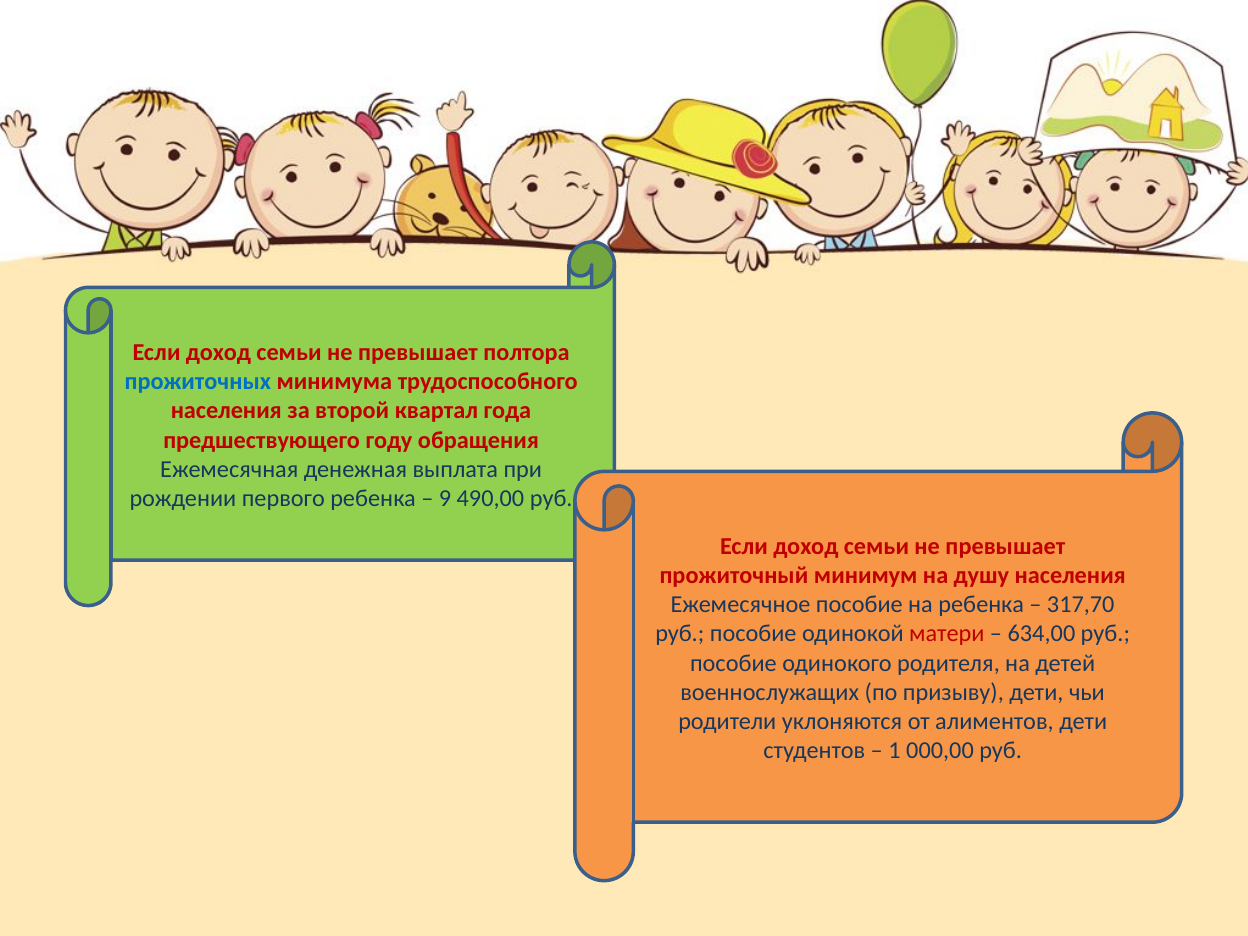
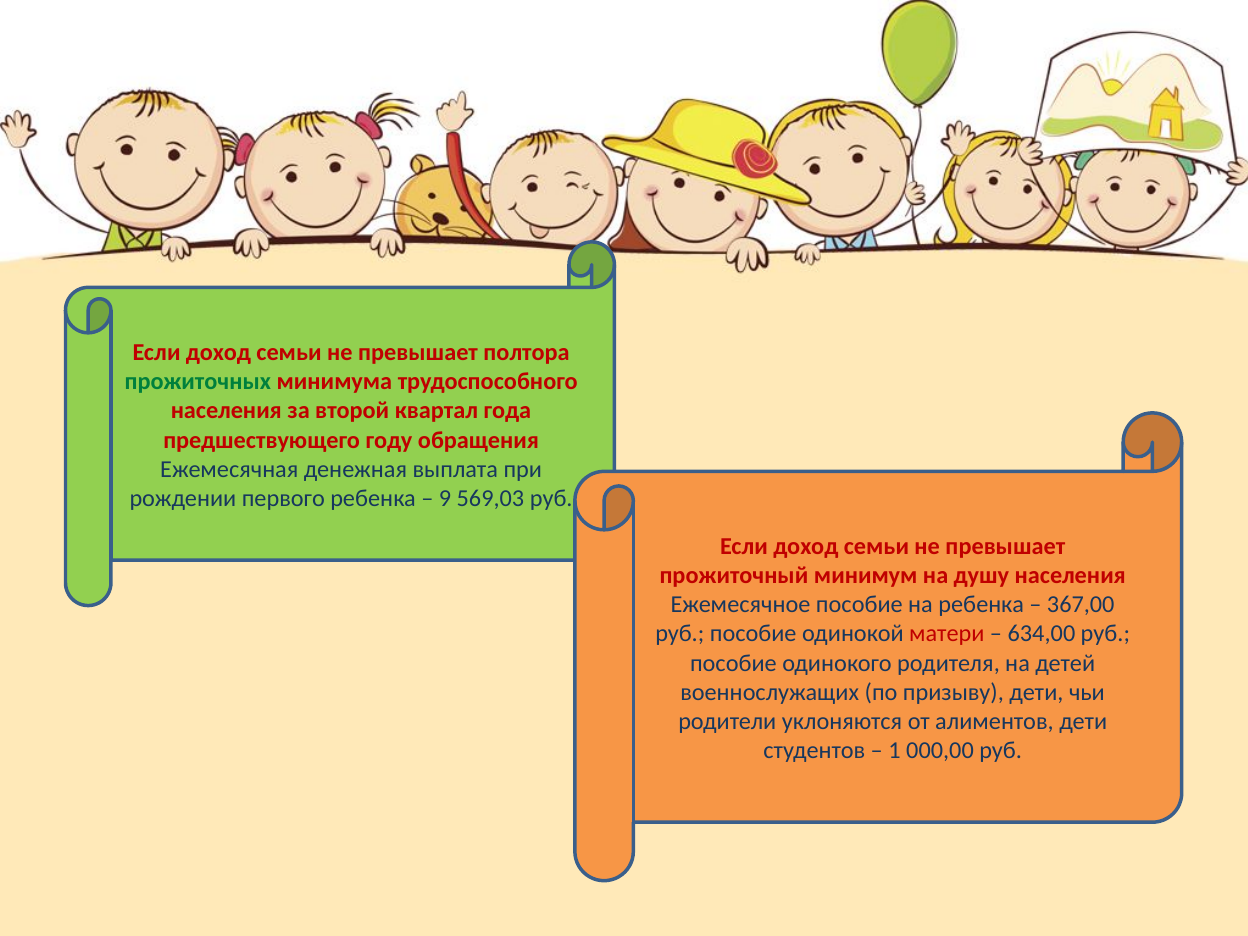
прожиточных colour: blue -> green (198, 382)
490,00: 490,00 -> 569,03 (490, 498)
317,70: 317,70 -> 367,00 (1081, 605)
